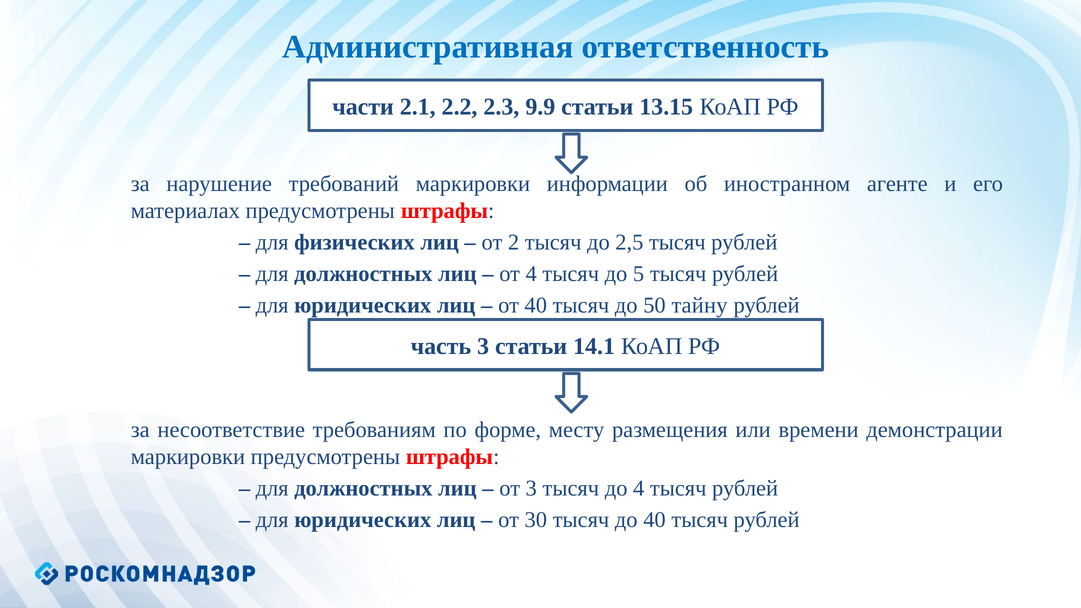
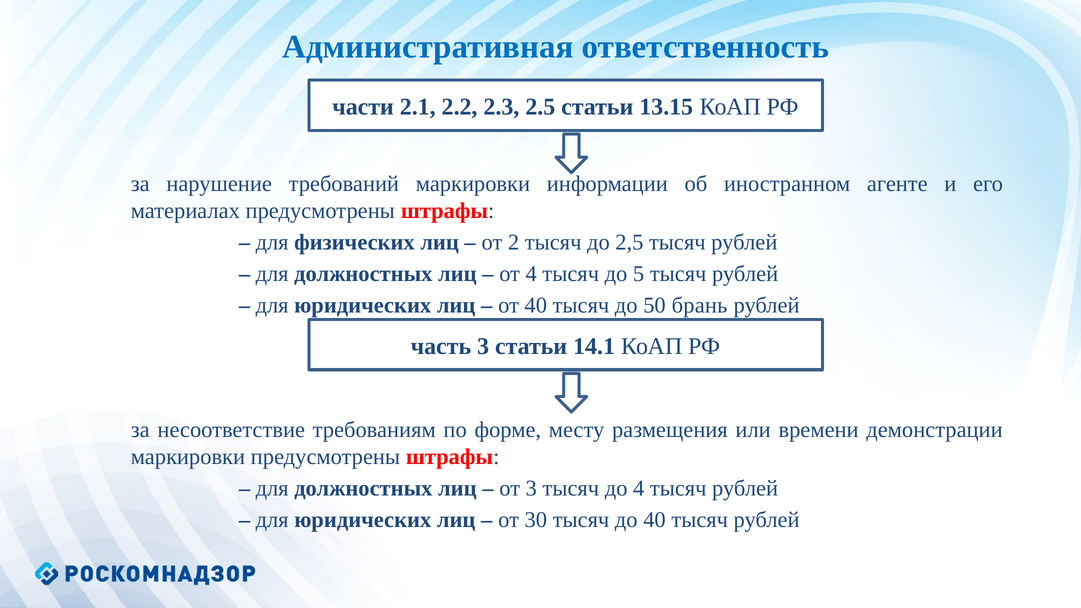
9.9: 9.9 -> 2.5 (540, 107)
тайну: тайну -> брань (700, 305)
